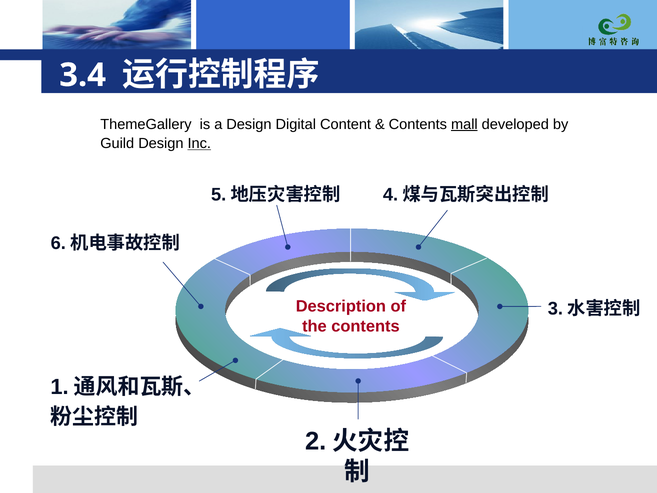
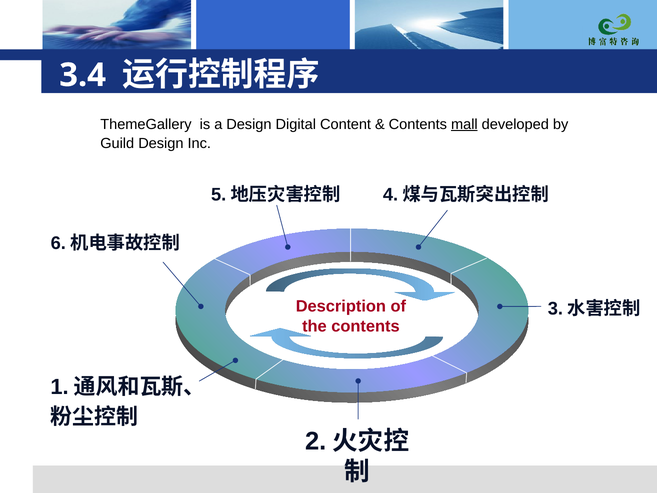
Inc underline: present -> none (199, 143)
